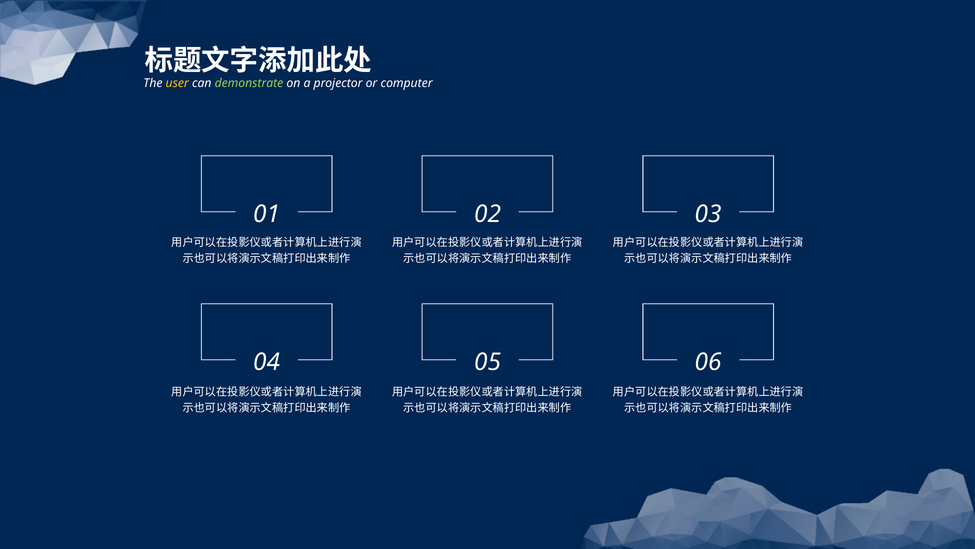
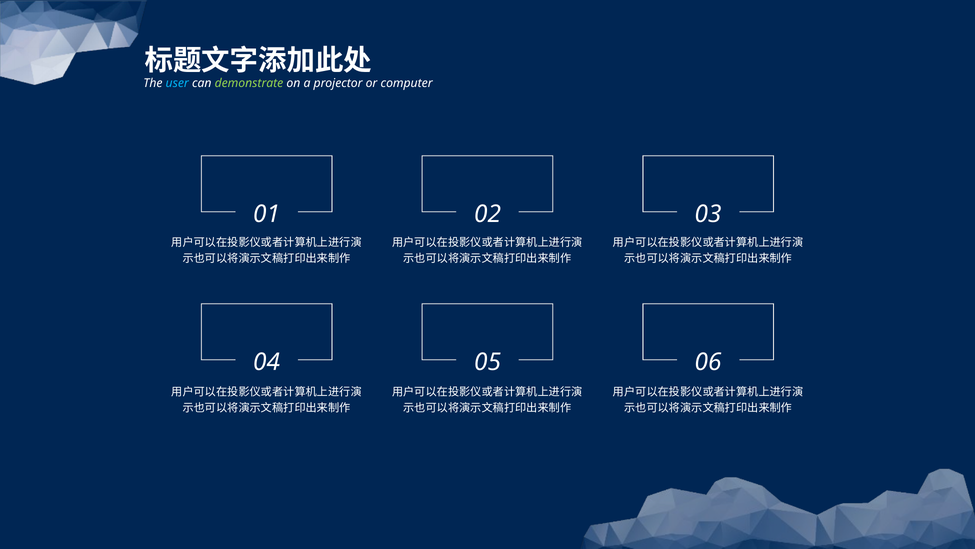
user colour: yellow -> light blue (177, 83)
